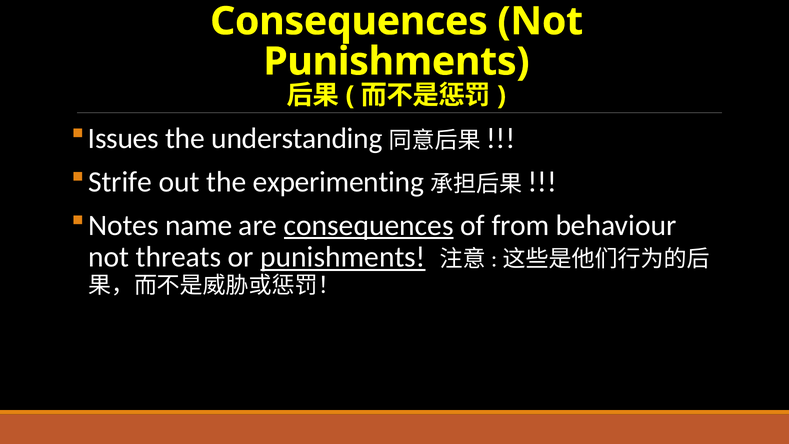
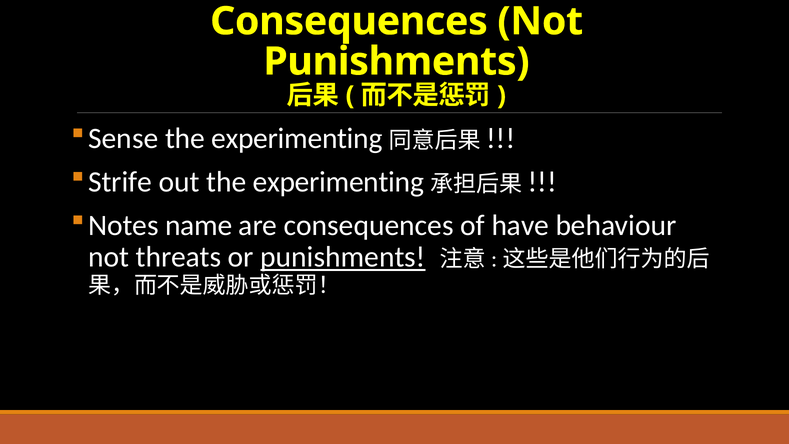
Issues: Issues -> Sense (123, 138)
understanding: understanding -> experimenting (297, 138)
consequences underline: present -> none (369, 225)
from: from -> have (520, 225)
